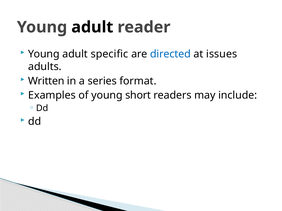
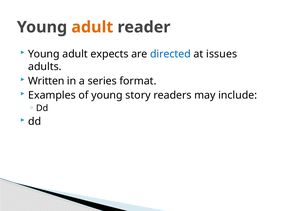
adult colour: black -> orange (92, 27)
specific: specific -> expects (110, 54)
short: short -> story (138, 95)
